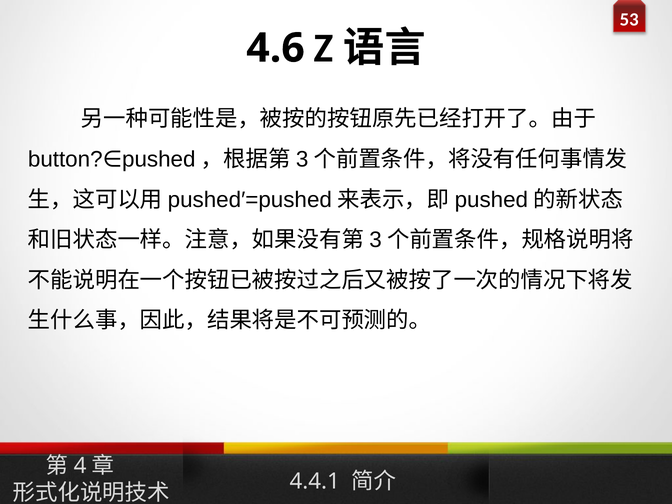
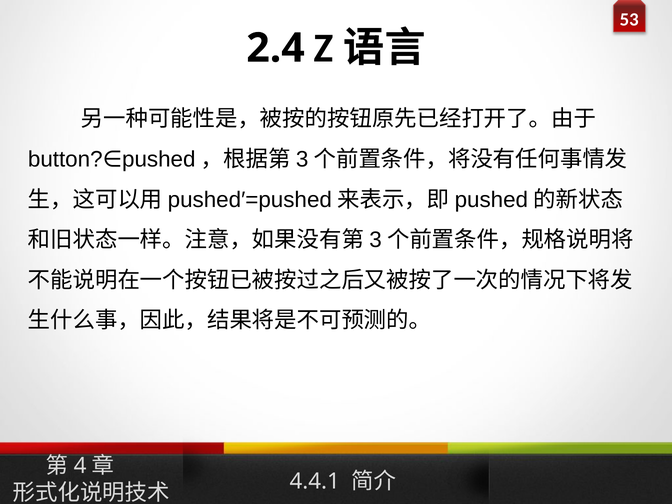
4.6: 4.6 -> 2.4 (276, 48)
